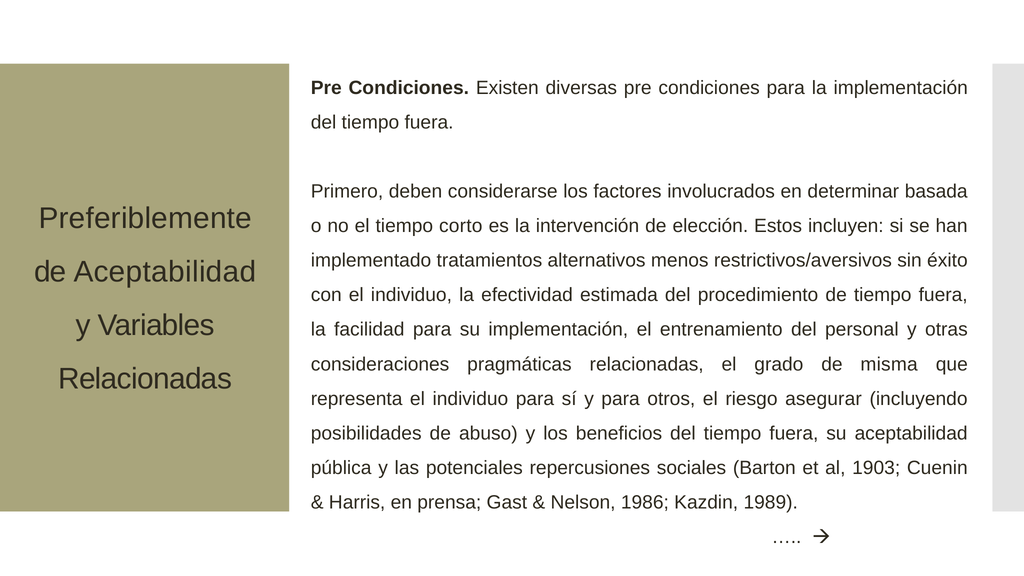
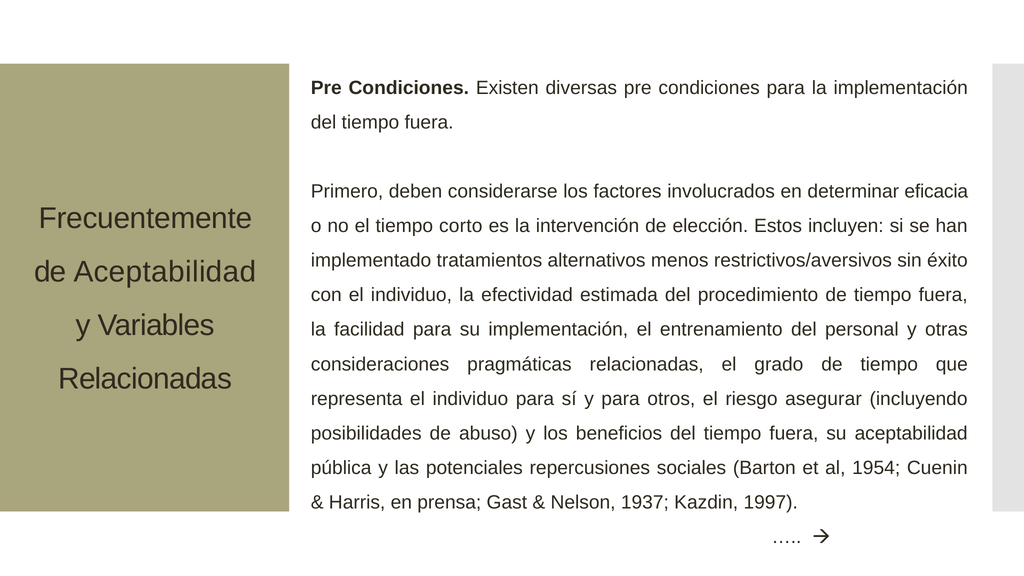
basada: basada -> eficacia (936, 191)
Preferiblemente: Preferiblemente -> Frecuentemente (146, 218)
grado de misma: misma -> tiempo (889, 364)
1903: 1903 -> 1954 (876, 468)
1986: 1986 -> 1937 (645, 502)
1989: 1989 -> 1997 (771, 502)
